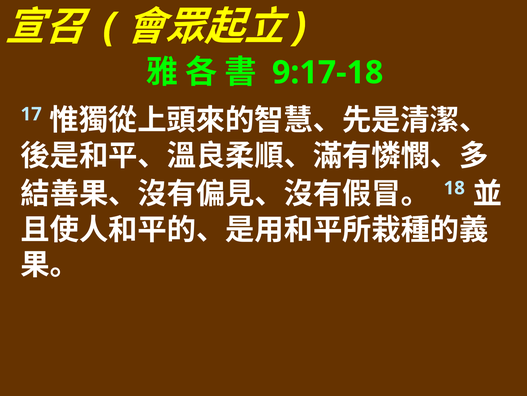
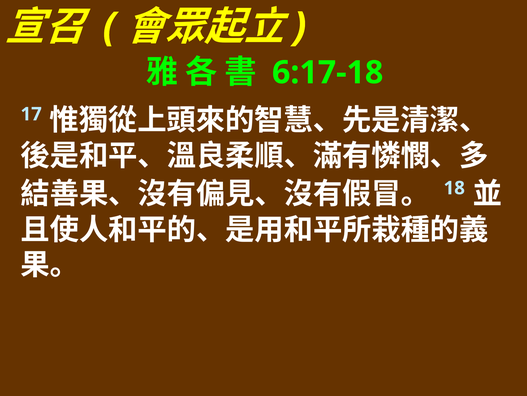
9:17-18: 9:17-18 -> 6:17-18 (328, 72)
